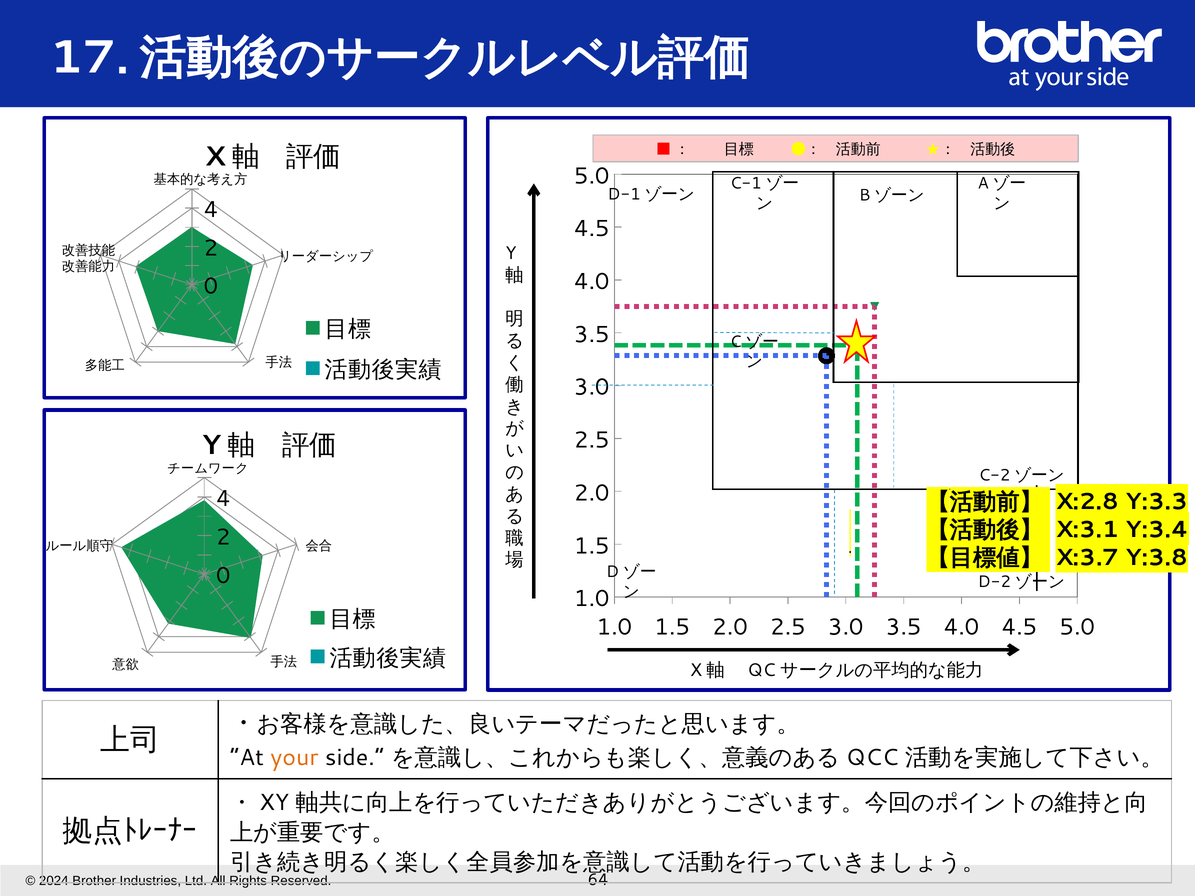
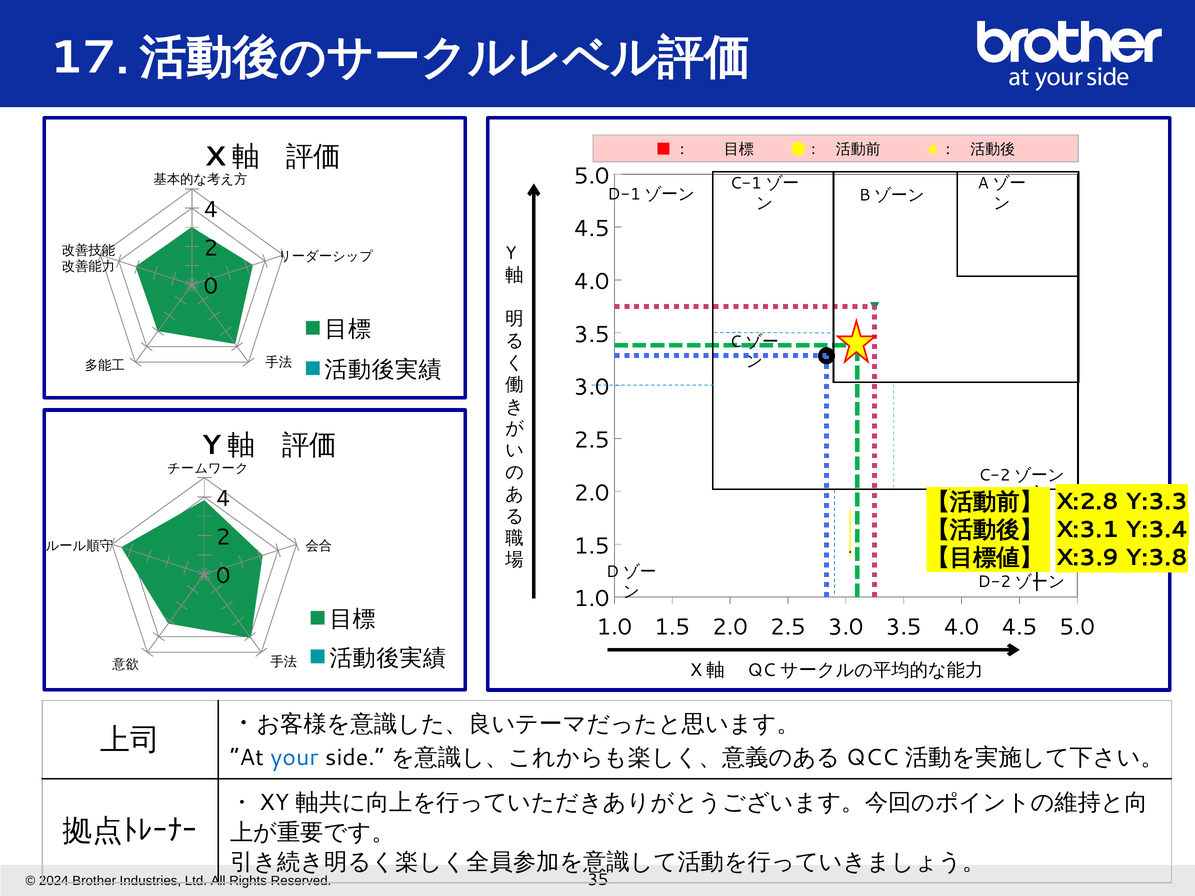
X:3.7: X:3.7 -> X:3.9 (1087, 558)
your colour: orange -> blue (294, 758)
64: 64 -> 35 (598, 880)
